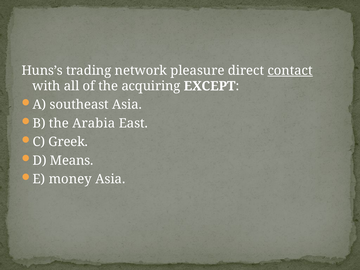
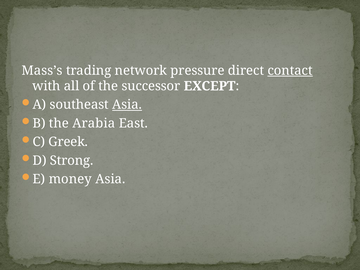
Huns’s: Huns’s -> Mass’s (42, 71)
pleasure: pleasure -> pressure (198, 71)
acquiring: acquiring -> successor (151, 86)
Asia underline: none -> present (127, 105)
Means: Means -> Strong (72, 160)
